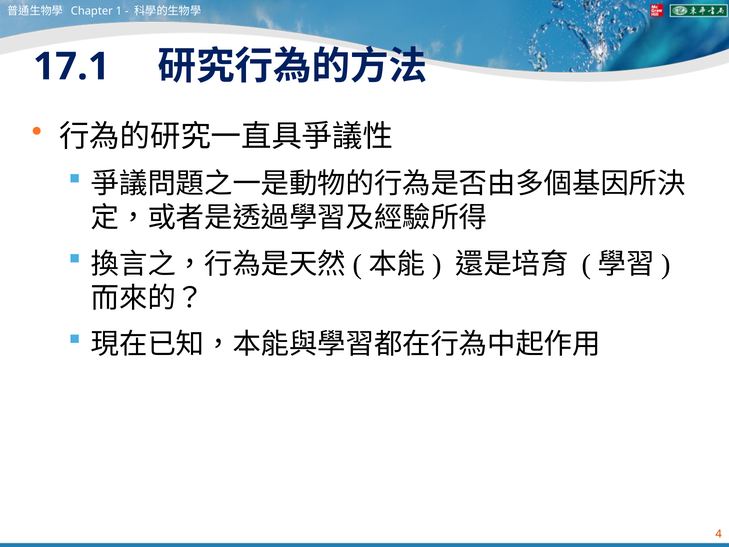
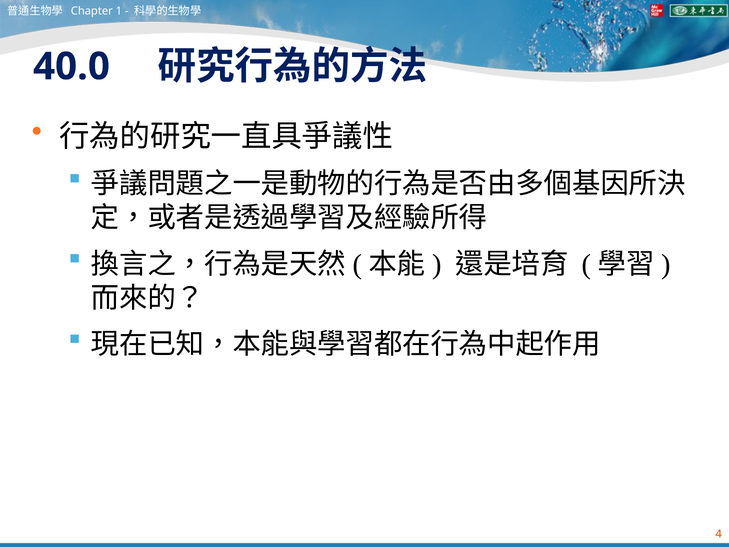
17.1: 17.1 -> 40.0 (71, 67)
